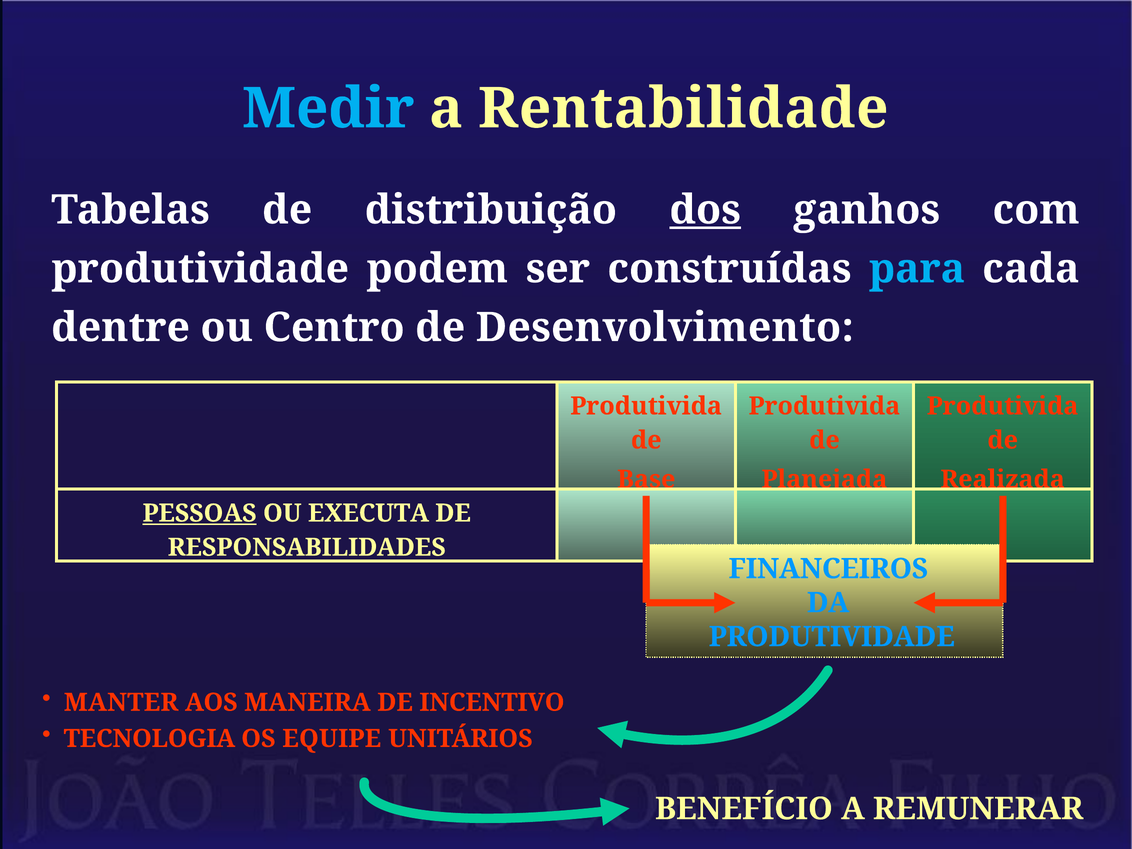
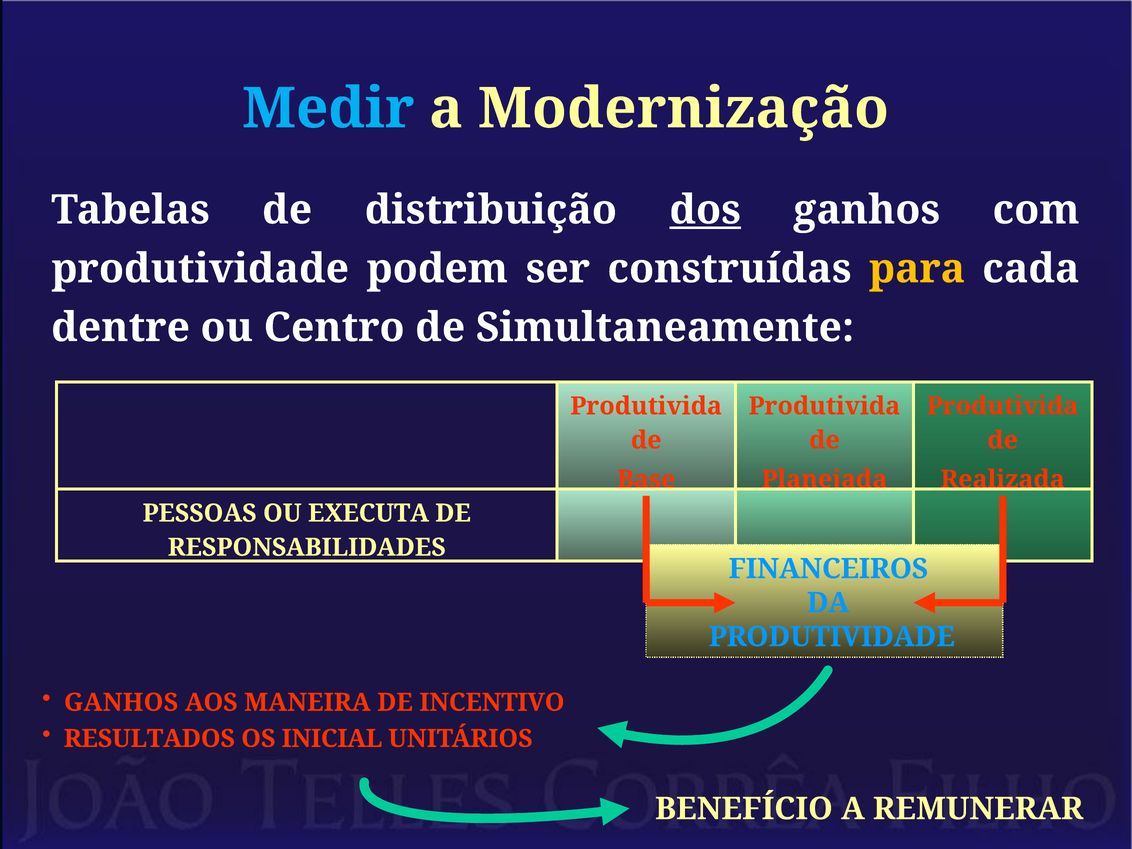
Rentabilidade: Rentabilidade -> Modernização (683, 109)
para colour: light blue -> yellow (917, 269)
Desenvolvimento: Desenvolvimento -> Simultaneamente (665, 328)
PESSOAS underline: present -> none (200, 513)
MANTER: MANTER -> GANHOS (121, 702)
TECNOLOGIA: TECNOLOGIA -> RESULTADOS (149, 739)
EQUIPE: EQUIPE -> INICIAL (332, 739)
